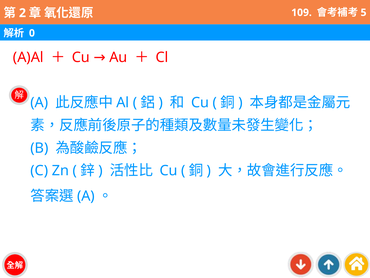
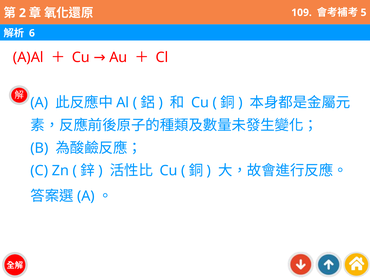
0: 0 -> 6 (32, 33)
